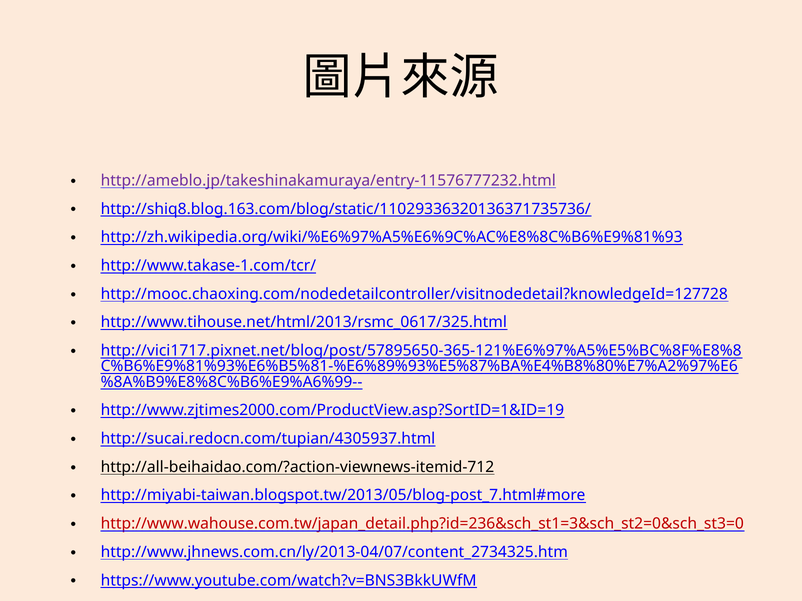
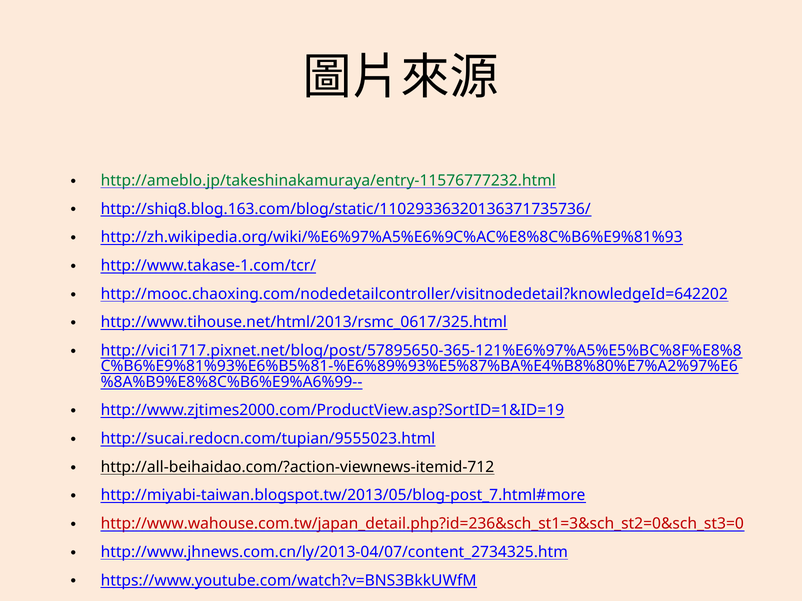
http://ameblo.jp/takeshinakamuraya/entry-11576777232.html colour: purple -> green (328, 181)
http://mooc.chaoxing.com/nodedetailcontroller/visitnodedetail?knowledgeId=127728: http://mooc.chaoxing.com/nodedetailcontroller/visitnodedetail?knowledgeId=127728 -> http://mooc.chaoxing.com/nodedetailcontroller/visitnodedetail?knowledgeId=642202 (414, 294)
http://sucai.redocn.com/tupian/4305937.html: http://sucai.redocn.com/tupian/4305937.html -> http://sucai.redocn.com/tupian/9555023.html (268, 439)
